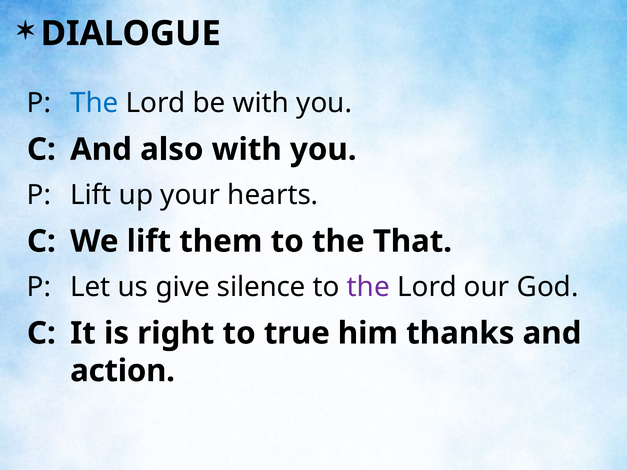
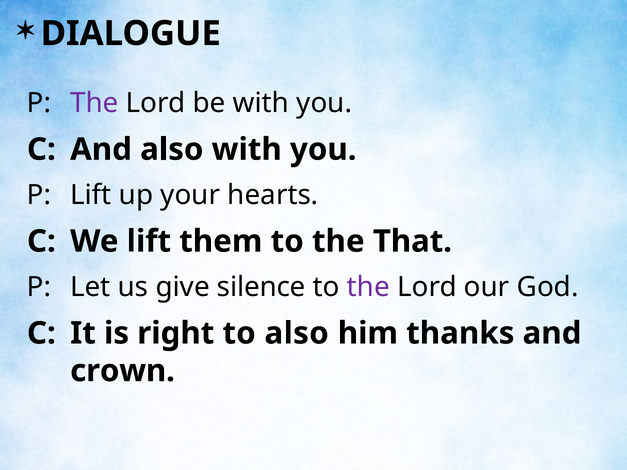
The colour: blue -> purple (94, 103)
to true: true -> also (297, 333)
action: action -> crown (122, 371)
